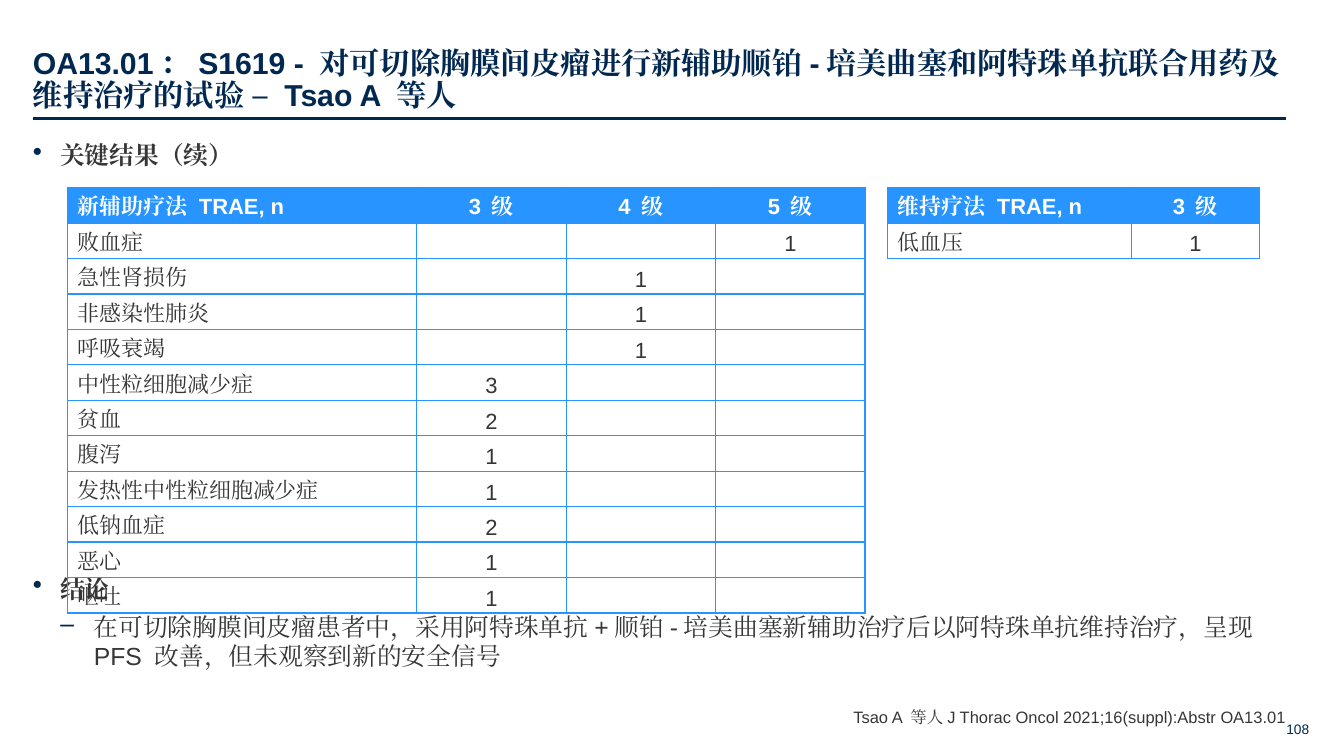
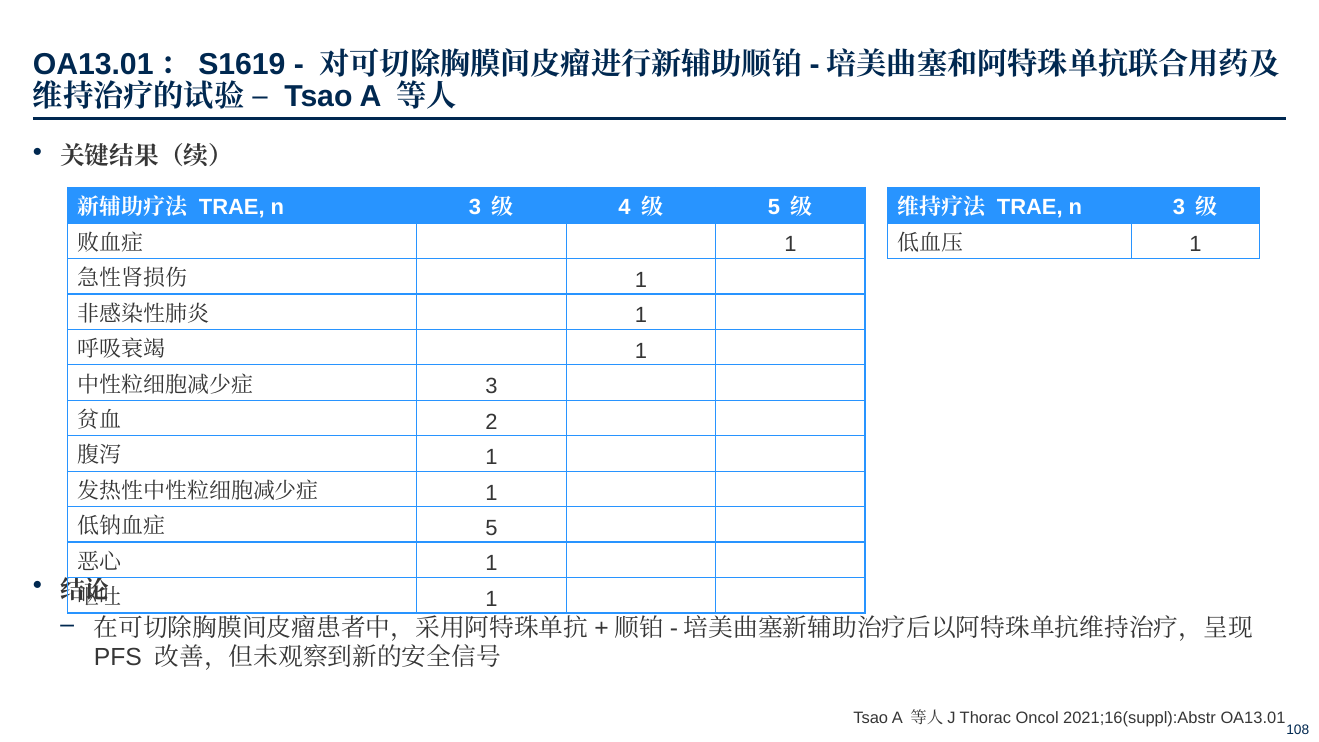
2: 2 -> 5 (491, 528)
